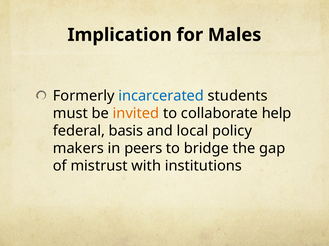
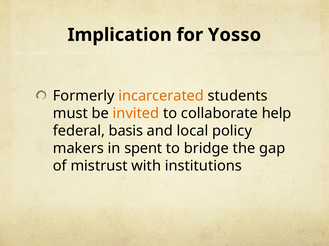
Males: Males -> Yosso (234, 35)
incarcerated colour: blue -> orange (161, 96)
peers: peers -> spent (143, 149)
